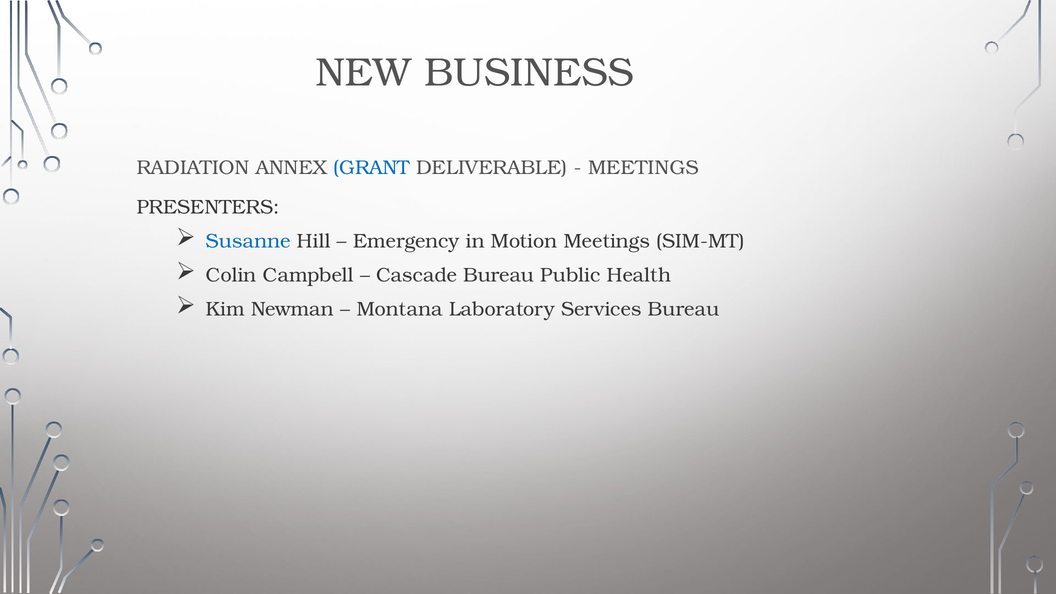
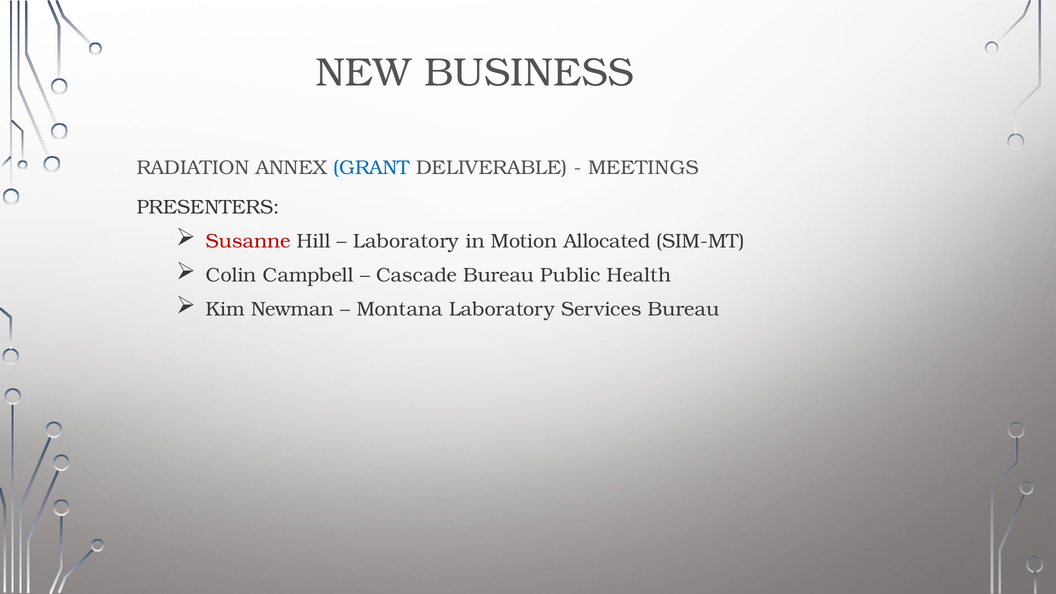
Susanne colour: blue -> red (248, 241)
Emergency: Emergency -> Laboratory (406, 241)
Motion Meetings: Meetings -> Allocated (607, 241)
